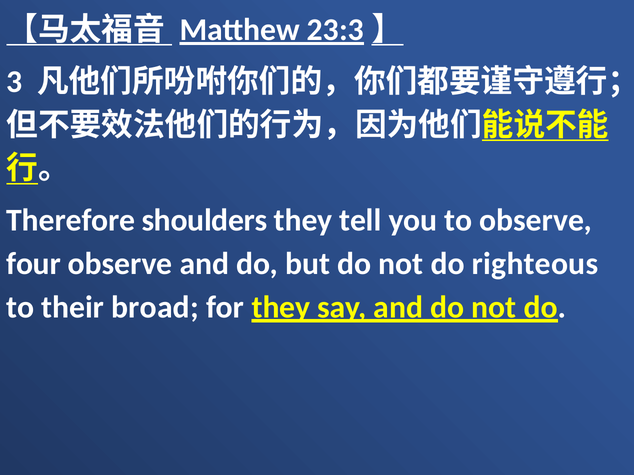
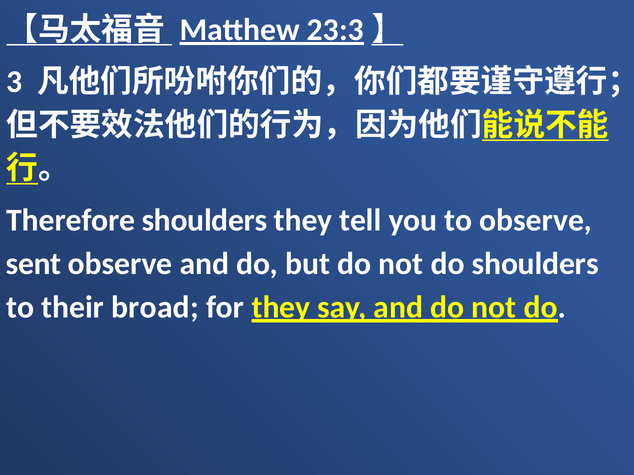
four: four -> sent (34, 264)
do righteous: righteous -> shoulders (535, 264)
